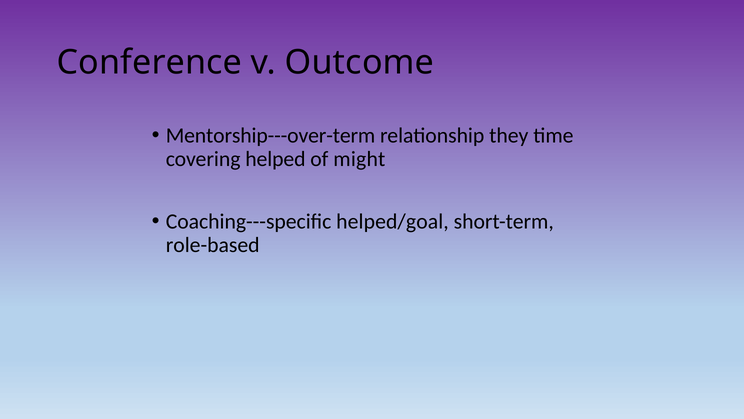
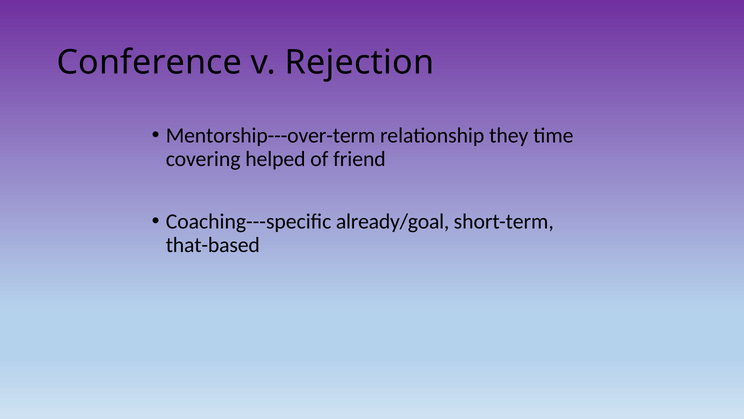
Outcome: Outcome -> Rejection (359, 62)
might: might -> friend (359, 159)
helped/goal: helped/goal -> already/goal (393, 221)
role-based: role-based -> that-based (213, 245)
